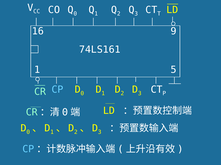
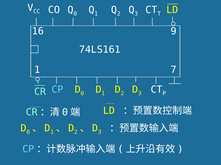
5: 5 -> 7 (174, 70)
